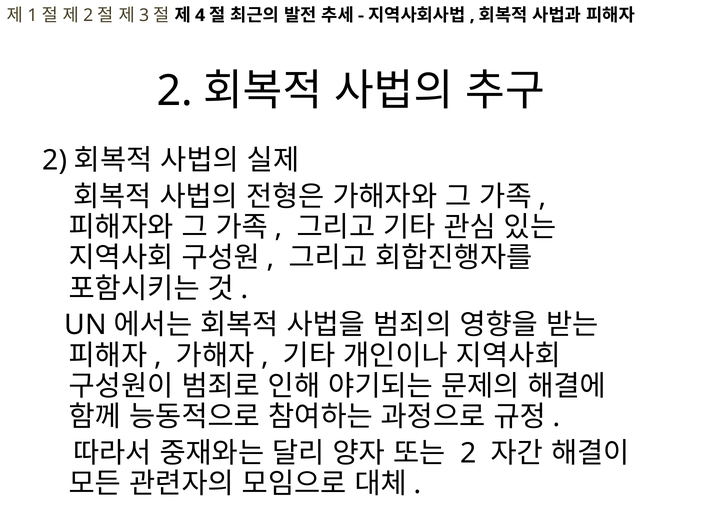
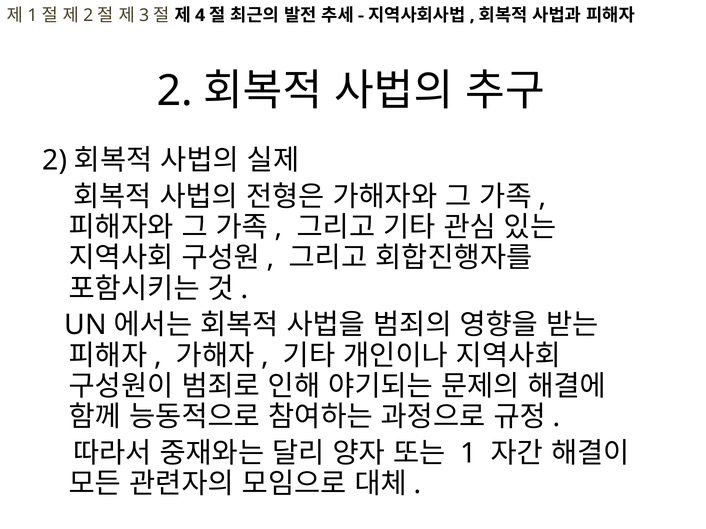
2: 2 -> 1 (468, 454)
